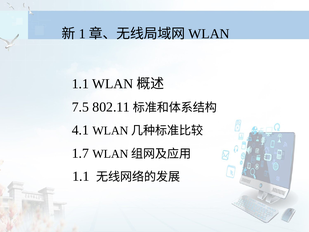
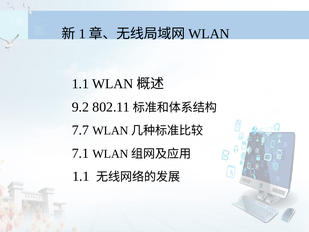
7.5: 7.5 -> 9.2 (80, 107)
4.1: 4.1 -> 7.7 (80, 130)
1.7: 1.7 -> 7.1 (80, 153)
